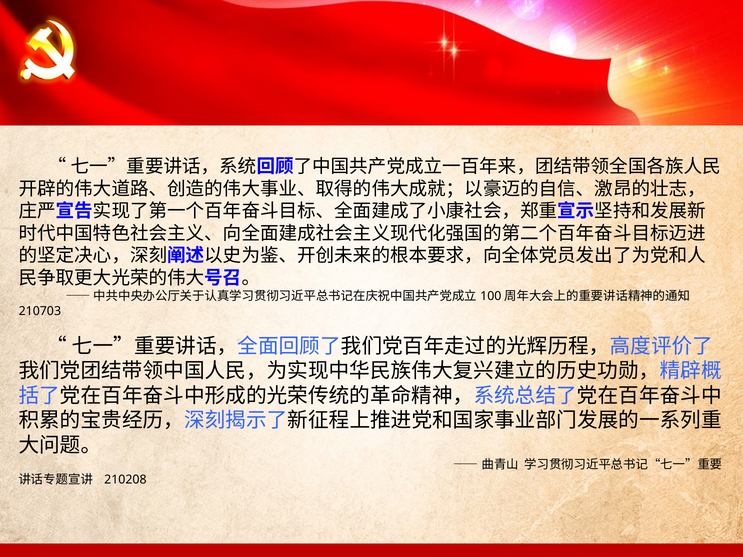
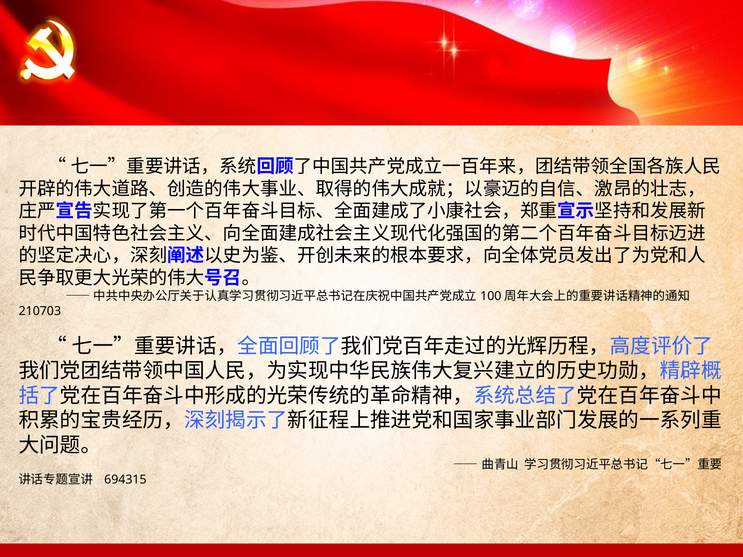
210208: 210208 -> 694315 (125, 480)
